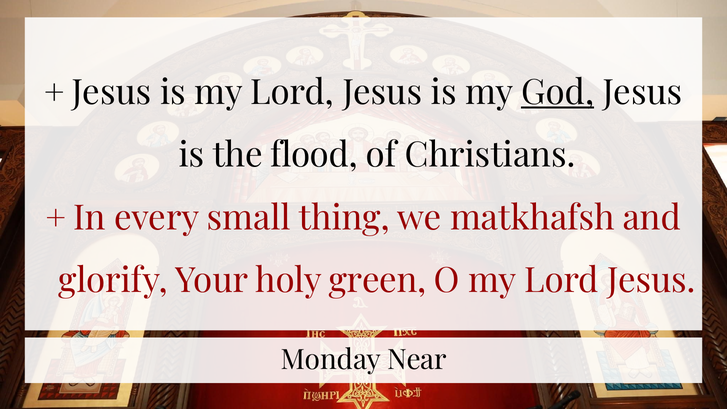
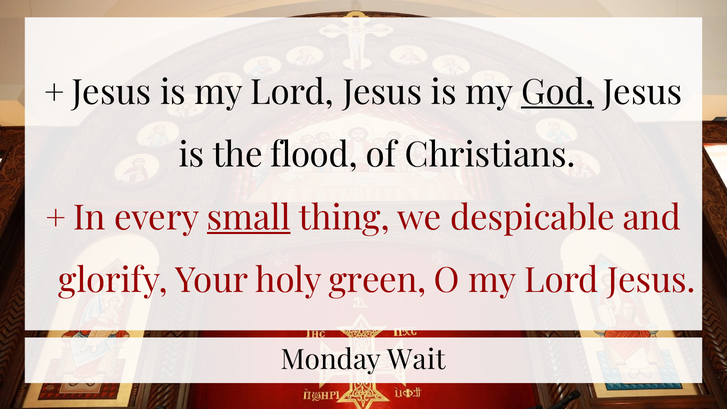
small underline: none -> present (249, 218)
matkhafsh: matkhafsh -> despicable (532, 218)
Near: Near -> Wait (416, 360)
